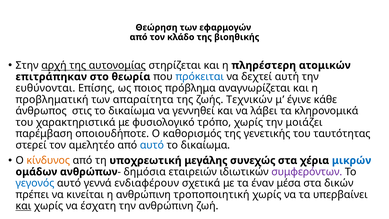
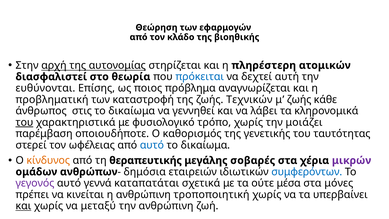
επιτράπηκαν: επιτράπηκαν -> διασφαλιστεί (51, 77)
απαραίτητα: απαραίτητα -> καταστροφή (143, 99)
μ έγινε: έγινε -> ζωής (299, 99)
του underline: none -> present (24, 122)
αμελητέο: αμελητέο -> ωφέλειας (92, 145)
υποχρεωτική: υποχρεωτική -> θεραπευτικής (146, 160)
συνεχώς: συνεχώς -> σοβαρές (253, 160)
μικρών colour: blue -> purple (352, 160)
συμφερόντων colour: purple -> blue (307, 172)
γεγονός colour: blue -> purple (35, 183)
ενδιαφέρουν: ενδιαφέρουν -> καταπατάται (147, 183)
έναν: έναν -> ούτε (263, 183)
δικών: δικών -> μόνες (339, 183)
έσχατη: έσχατη -> μεταξύ (98, 206)
